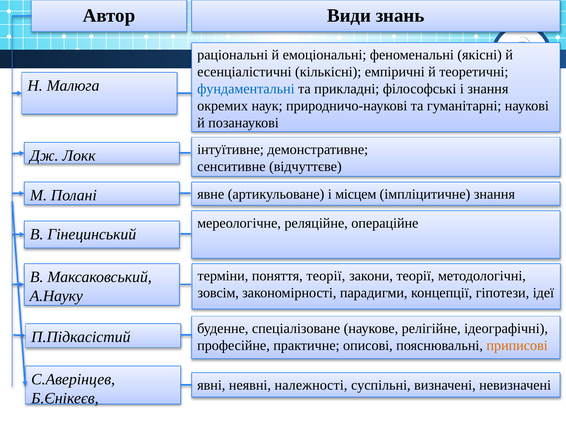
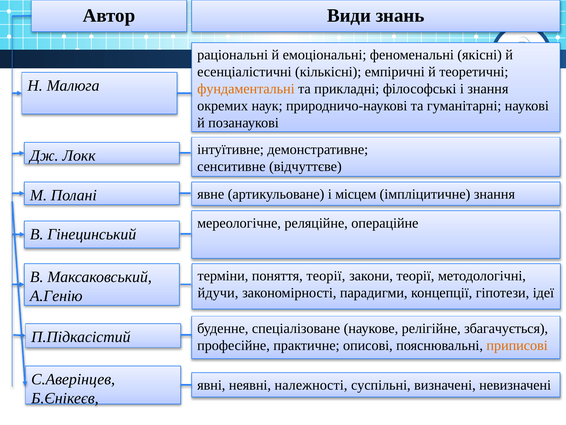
фундаментальні colour: blue -> orange (246, 89)
зовсім: зовсім -> йдучи (218, 293)
А.Науку: А.Науку -> А.Генію (56, 296)
ідеографічні: ідеографічні -> збагачується (506, 328)
